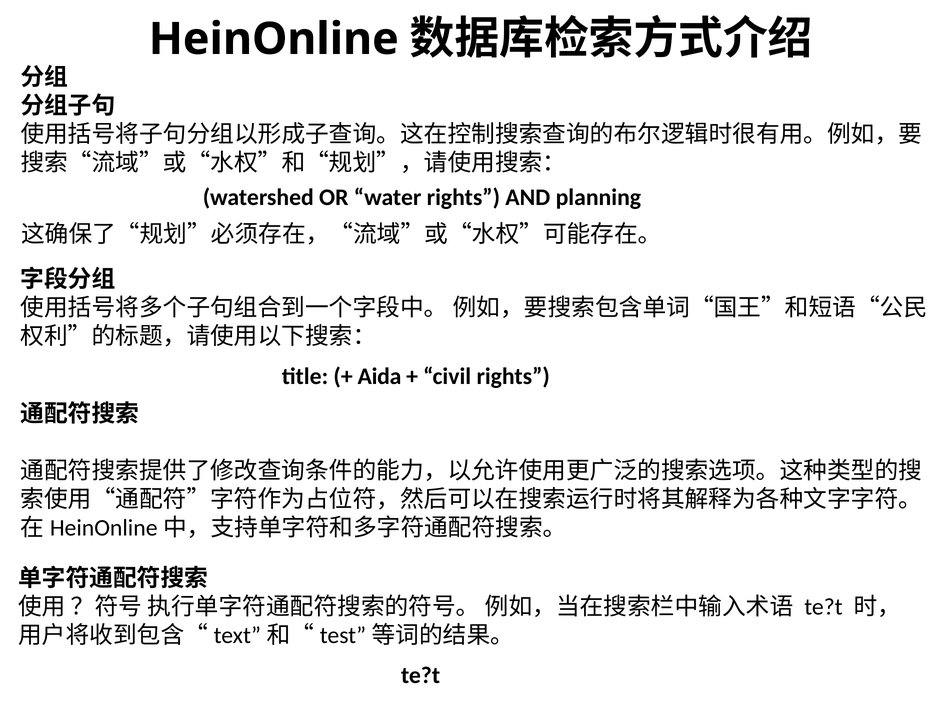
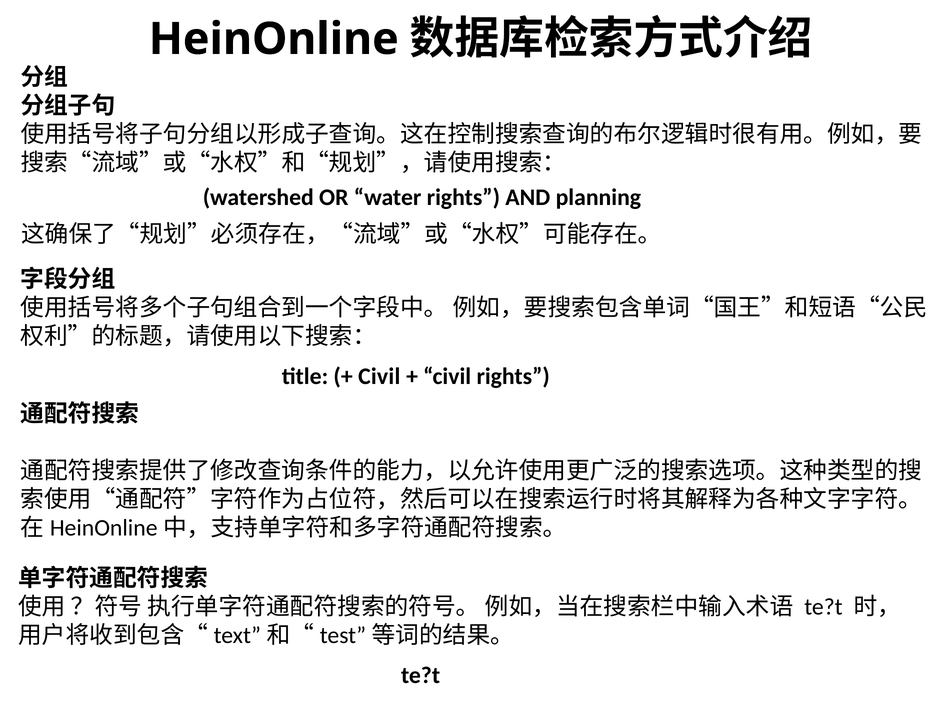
Aida: Aida -> Civil (379, 376)
